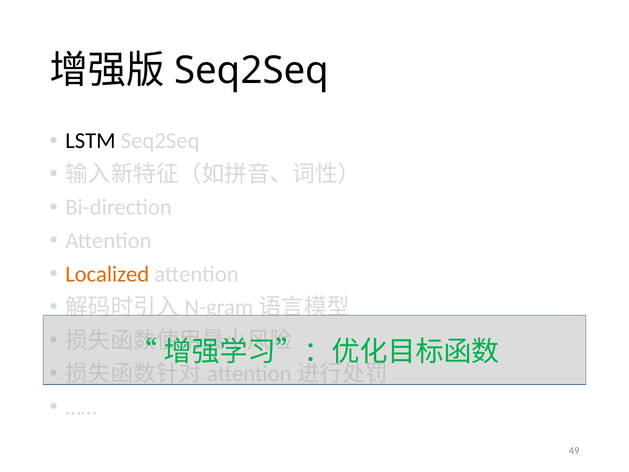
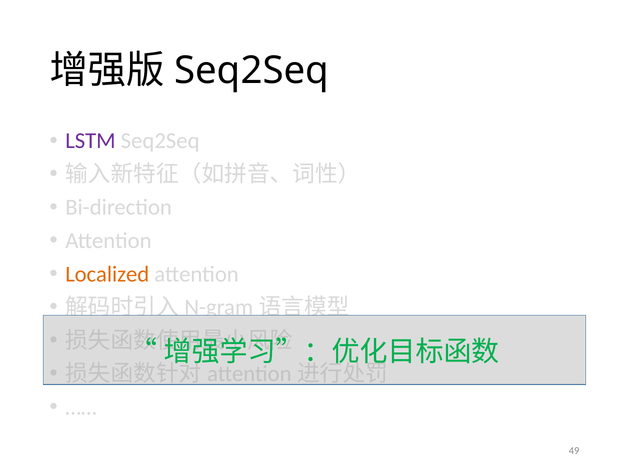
LSTM colour: black -> purple (90, 141)
